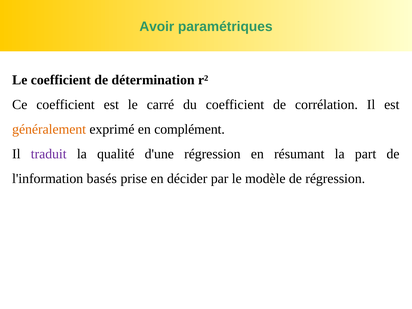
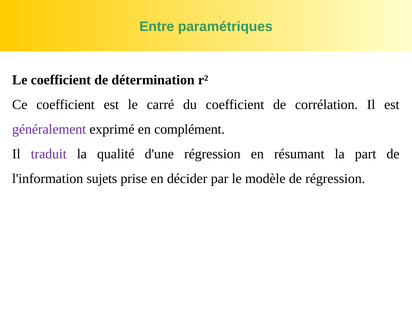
Avoir: Avoir -> Entre (157, 27)
généralement colour: orange -> purple (49, 129)
basés: basés -> sujets (102, 179)
